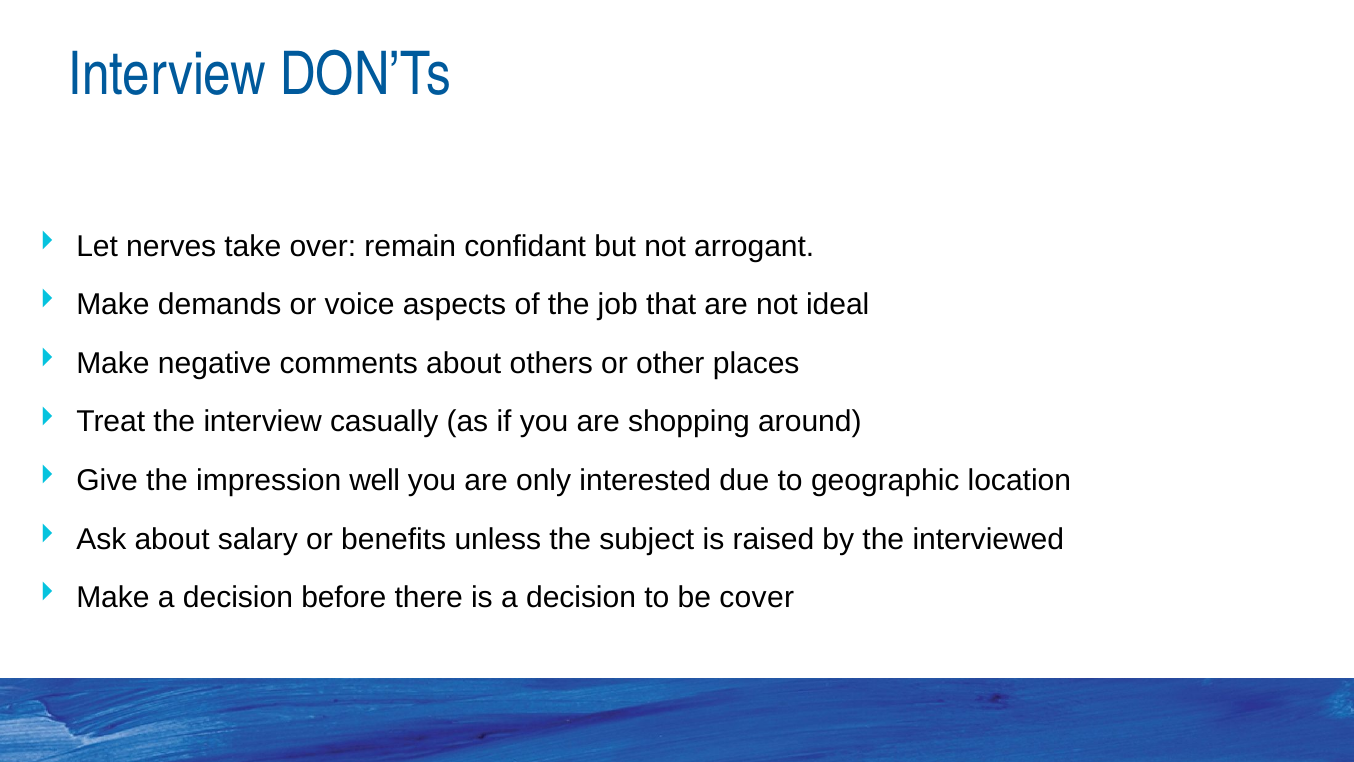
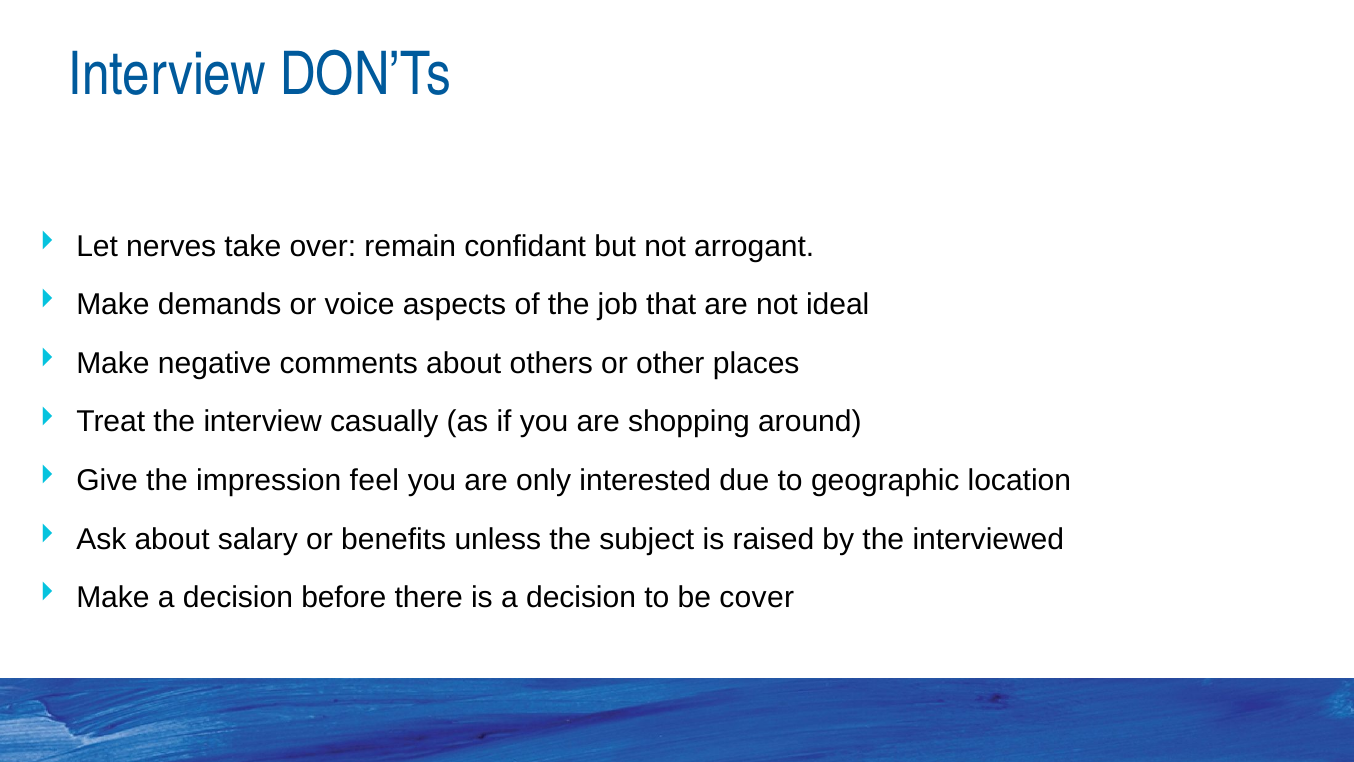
well: well -> feel (374, 480)
